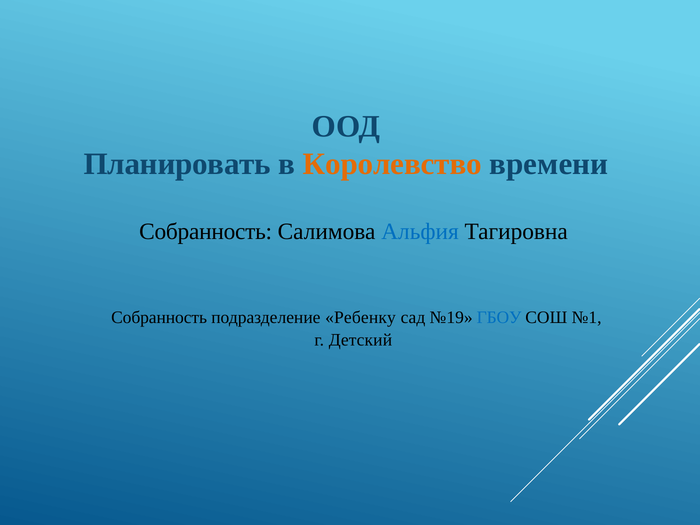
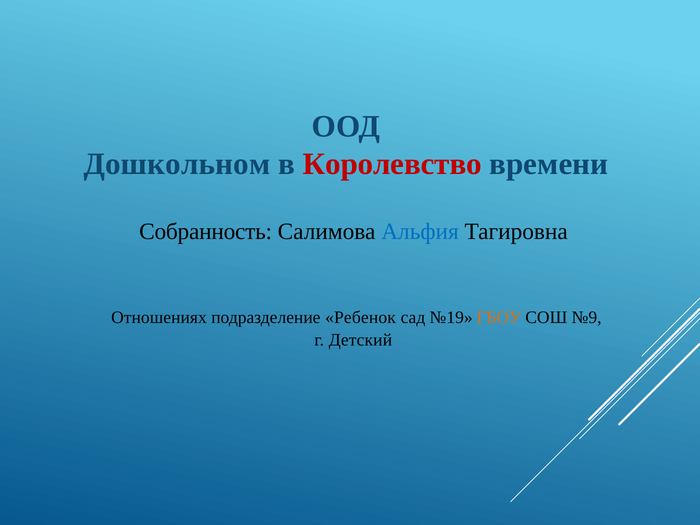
Планировать: Планировать -> Дошкольном (177, 164)
Королевство colour: orange -> red (392, 164)
Собранность: Собранность -> Отношениях (159, 318)
Ребенку: Ребенку -> Ребенок (360, 318)
ГБОУ colour: blue -> orange (499, 318)
№1: №1 -> №9 (587, 318)
